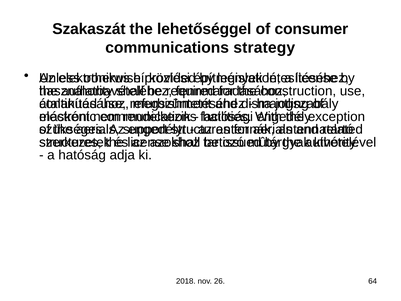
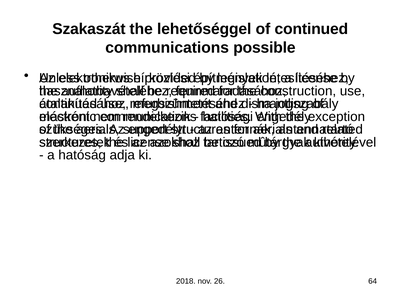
of consumer: consumer -> continued (311, 29)
strategy: strategy -> possible (264, 48)
